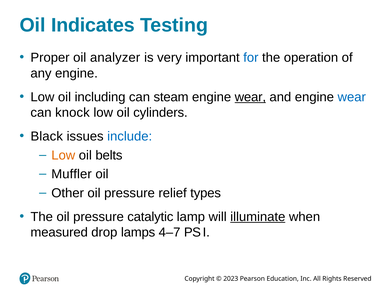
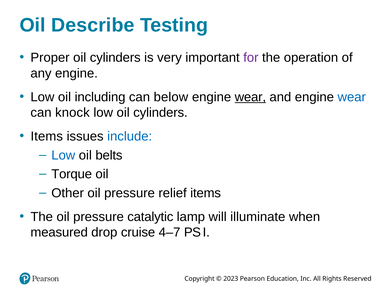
Indicates: Indicates -> Describe (93, 25)
Proper oil analyzer: analyzer -> cylinders (115, 58)
for colour: blue -> purple (251, 58)
steam: steam -> below (171, 97)
Black: Black -> Items (47, 137)
Low colour: orange -> blue (63, 155)
Muffler: Muffler -> Torque (72, 174)
relief types: types -> items (206, 193)
illuminate underline: present -> none (258, 217)
lamps: lamps -> cruise (138, 233)
